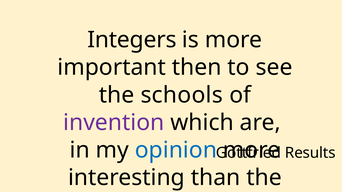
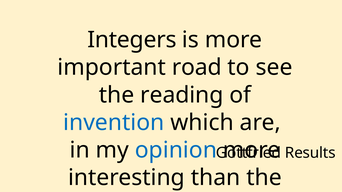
then: then -> road (197, 68)
schools: schools -> reading (182, 95)
invention colour: purple -> blue (114, 123)
